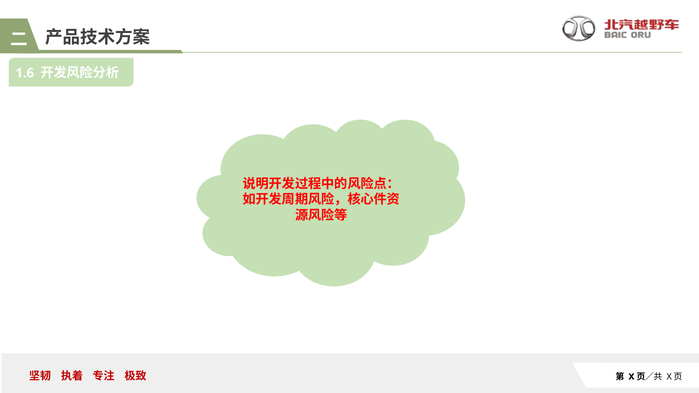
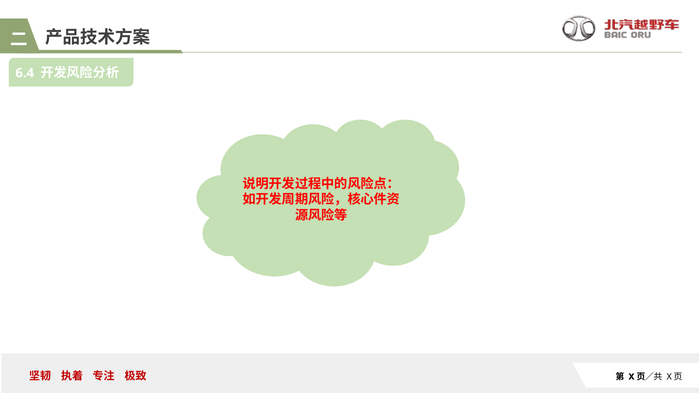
1.6: 1.6 -> 6.4 (25, 73)
